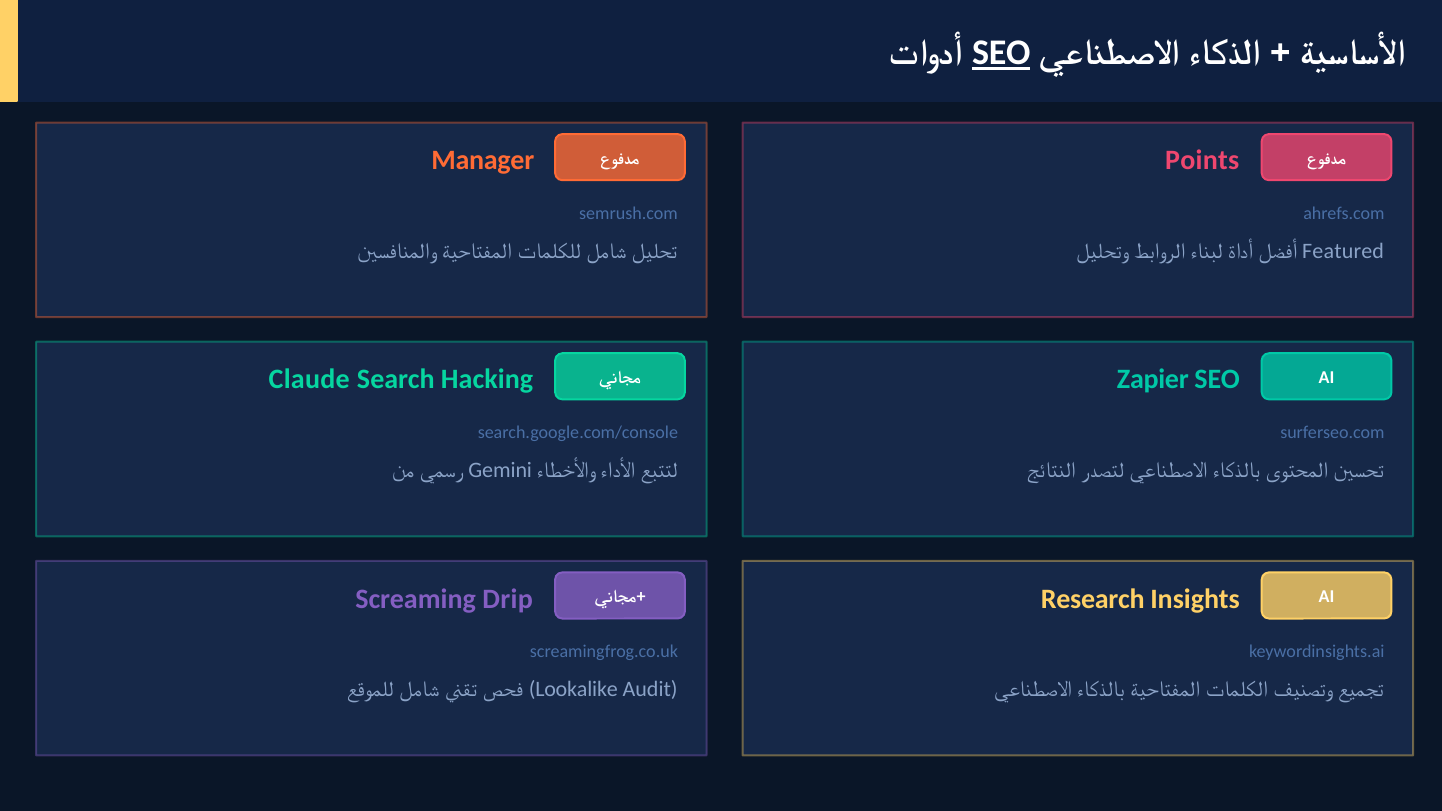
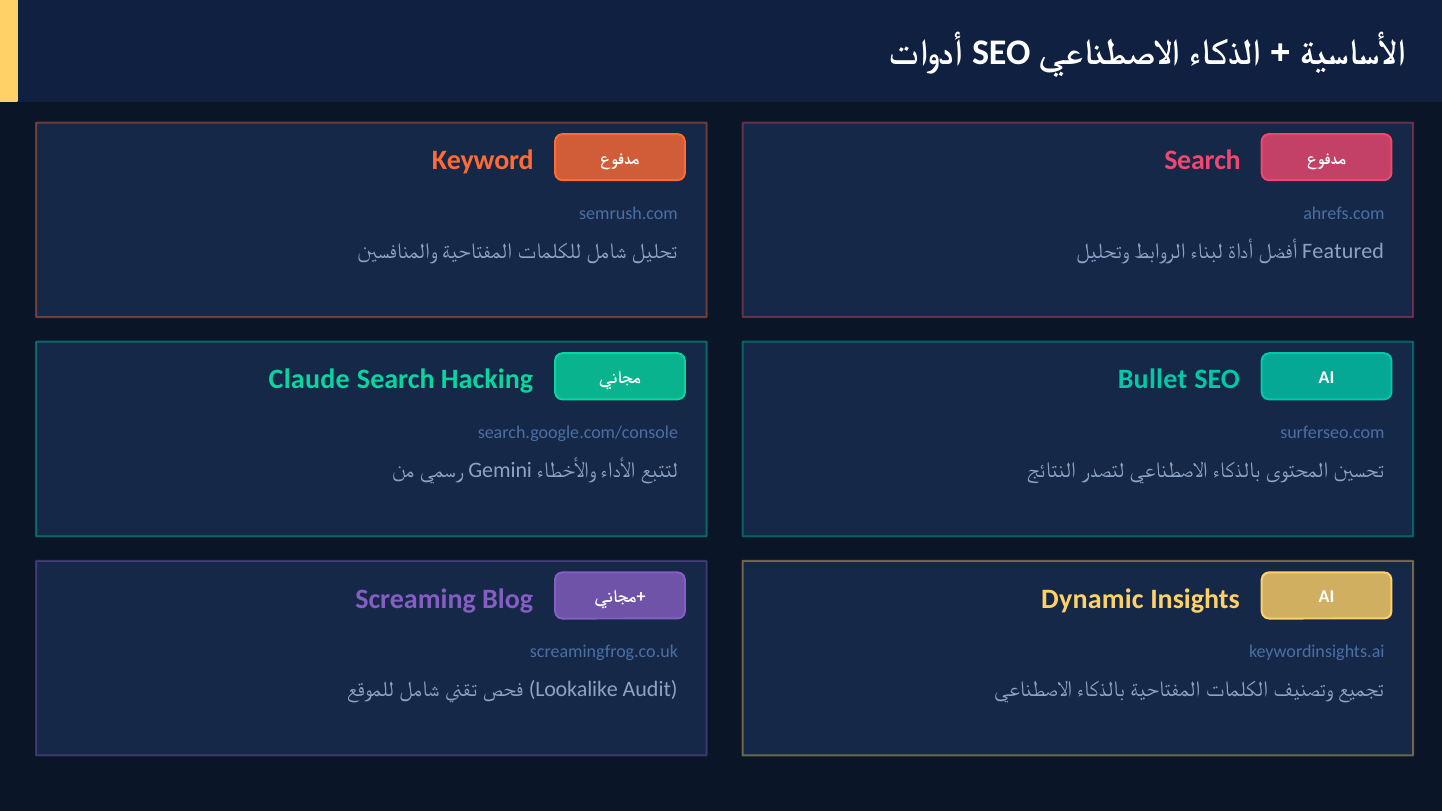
SEO underline: present -> none (1001, 53)
Manager: Manager -> Keyword (483, 160)
Points: Points -> Search (1203, 160)
Zapier: Zapier -> Bullet (1153, 380)
Drip: Drip -> Blog (508, 599)
Research: Research -> Dynamic (1092, 599)
